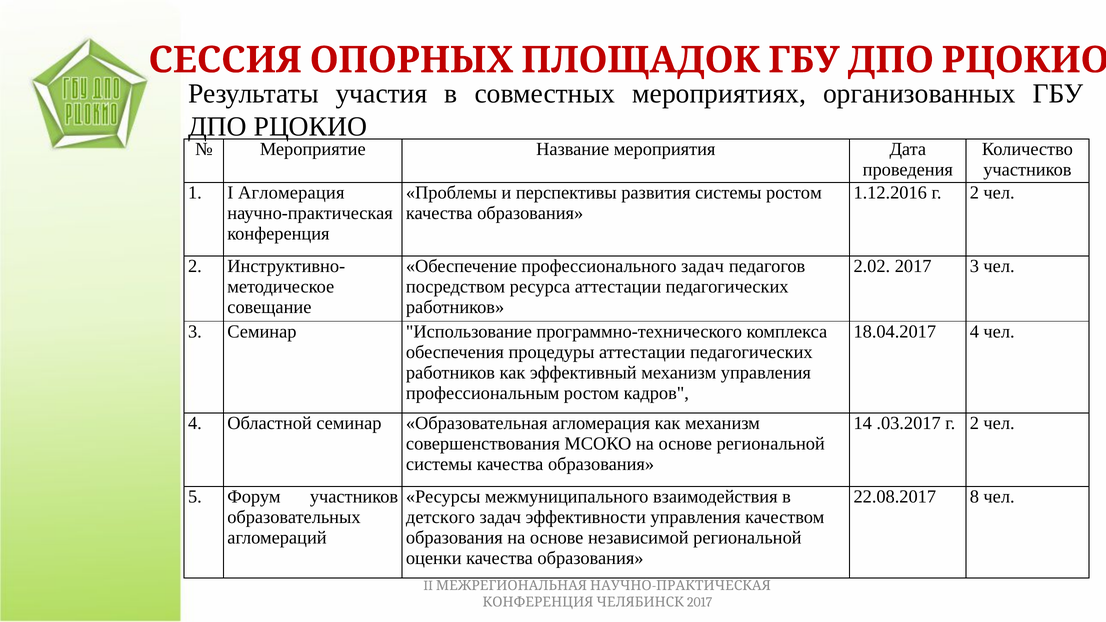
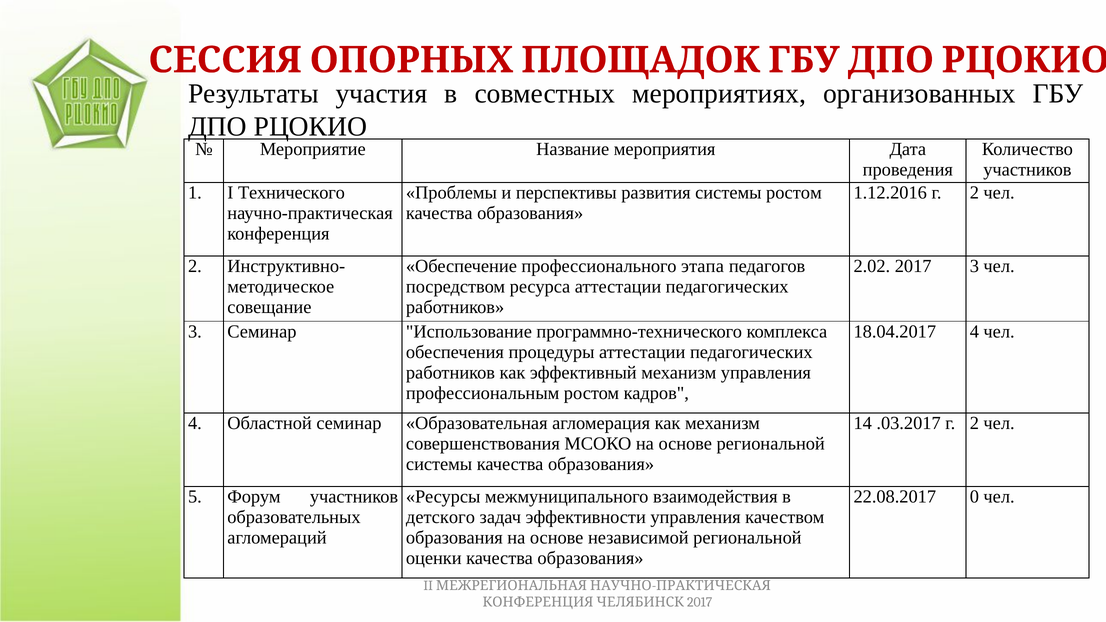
I Агломерация: Агломерация -> Технического (291, 193)
профессионального задач: задач -> этапа (702, 266)
8: 8 -> 0 (974, 497)
